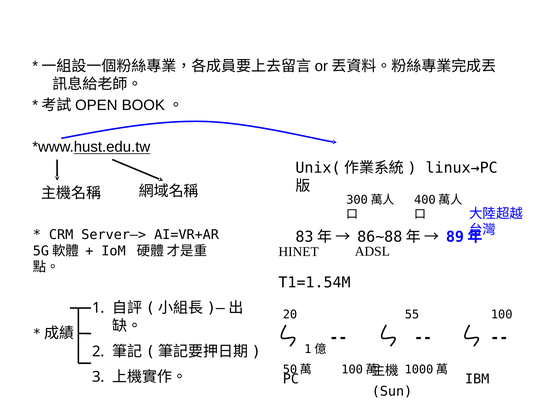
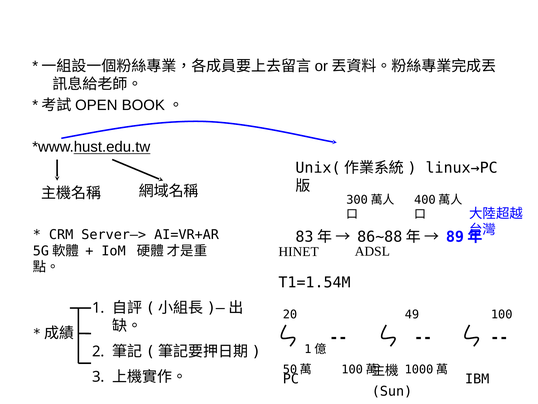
55: 55 -> 49 (412, 314)
